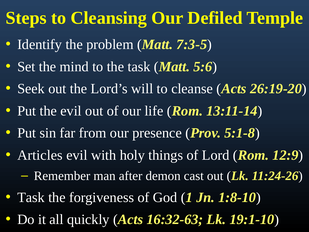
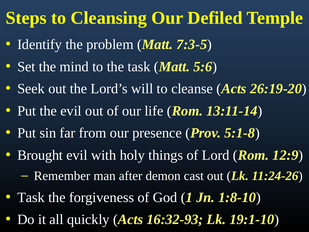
Articles: Articles -> Brought (40, 155)
16:32-63: 16:32-63 -> 16:32-93 (175, 219)
